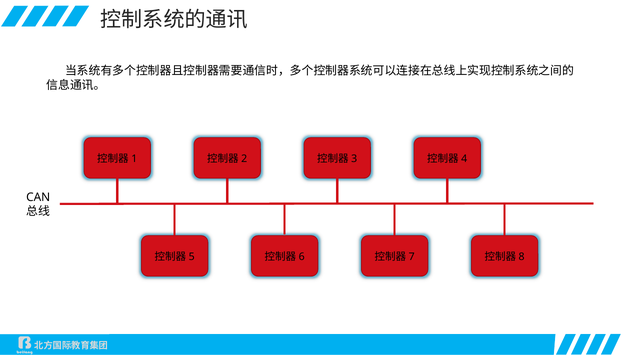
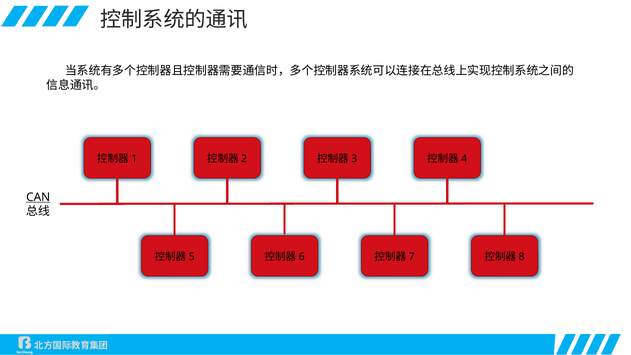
CAN underline: none -> present (38, 197)
